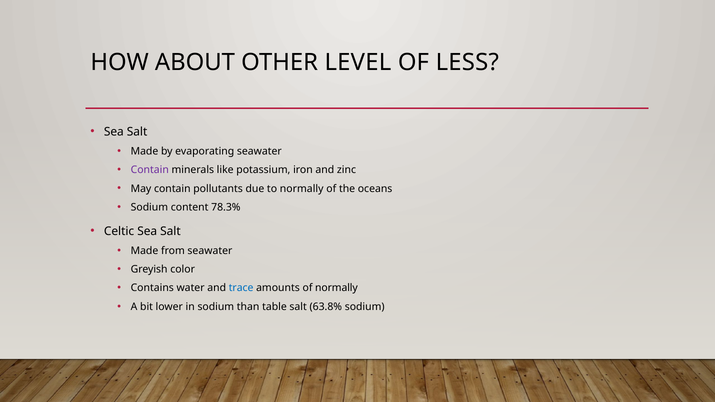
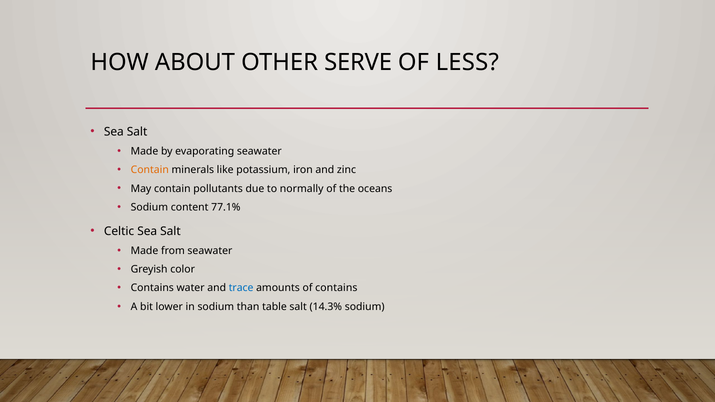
LEVEL: LEVEL -> SERVE (358, 63)
Contain colour: purple -> orange (150, 170)
78.3%: 78.3% -> 77.1% (226, 207)
of normally: normally -> contains (336, 288)
63.8%: 63.8% -> 14.3% (326, 307)
